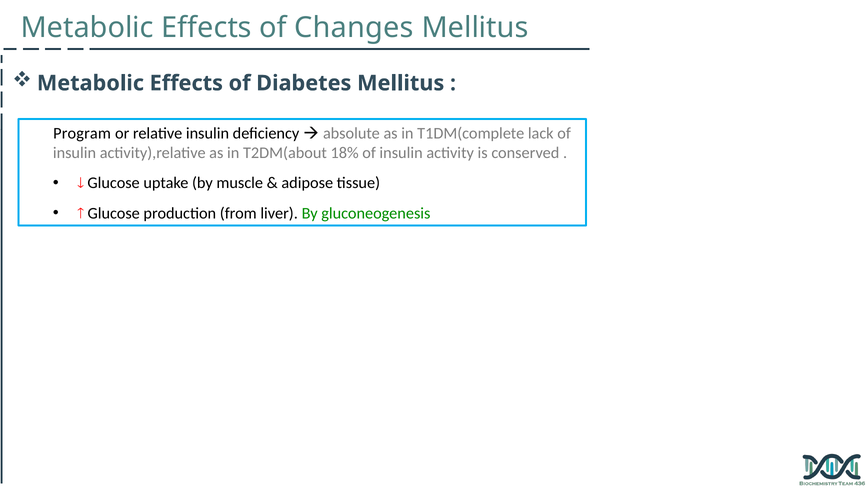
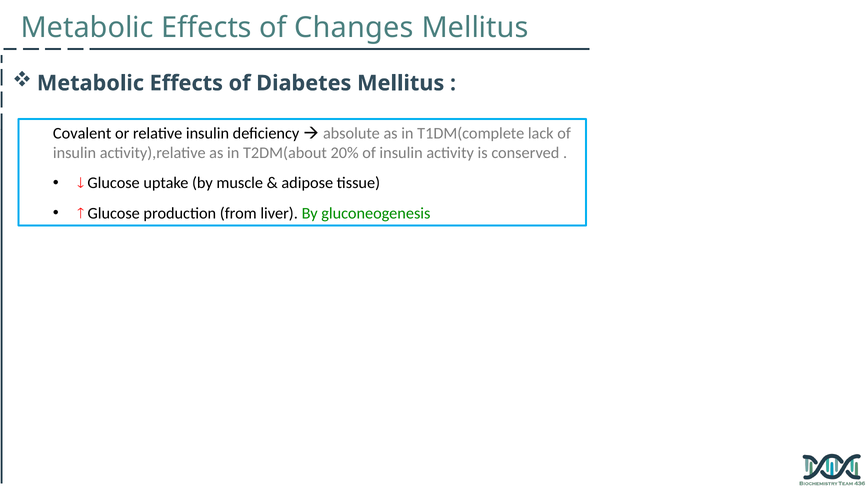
Program: Program -> Covalent (82, 133)
18%: 18% -> 20% (345, 153)
